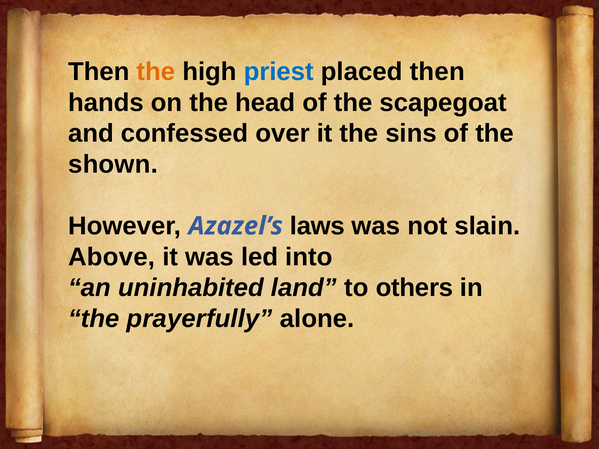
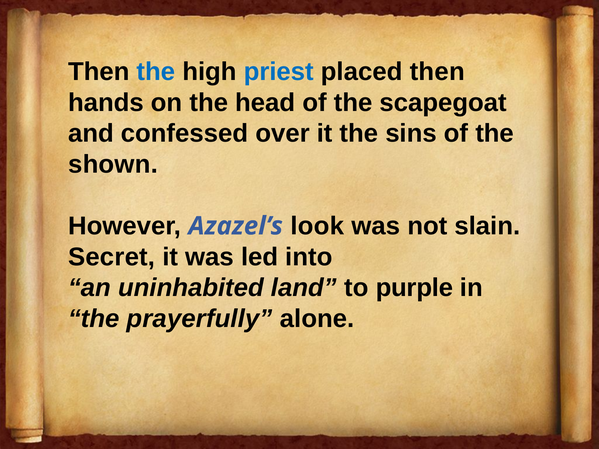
the colour: orange -> blue (156, 72)
laws: laws -> look (317, 226)
Above: Above -> Secret (112, 257)
others: others -> purple (414, 288)
